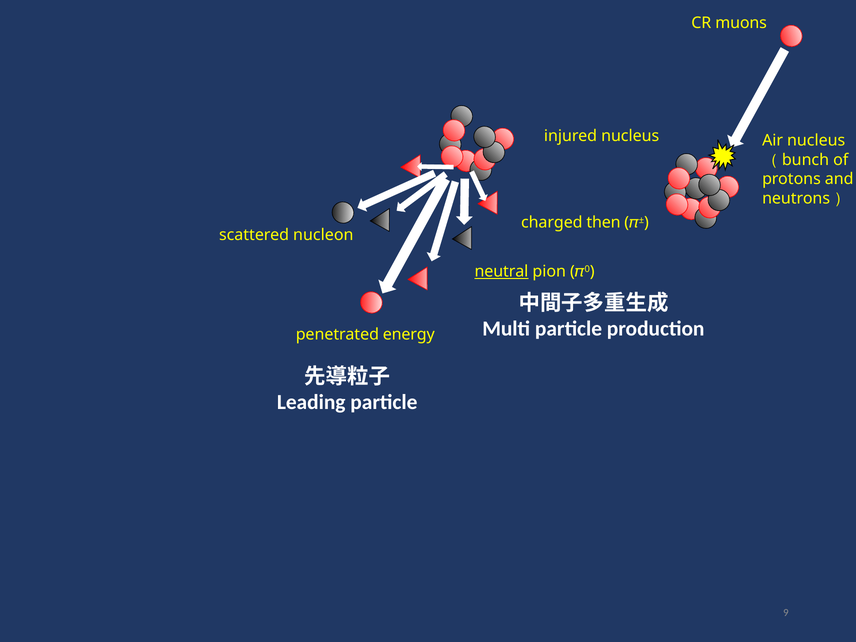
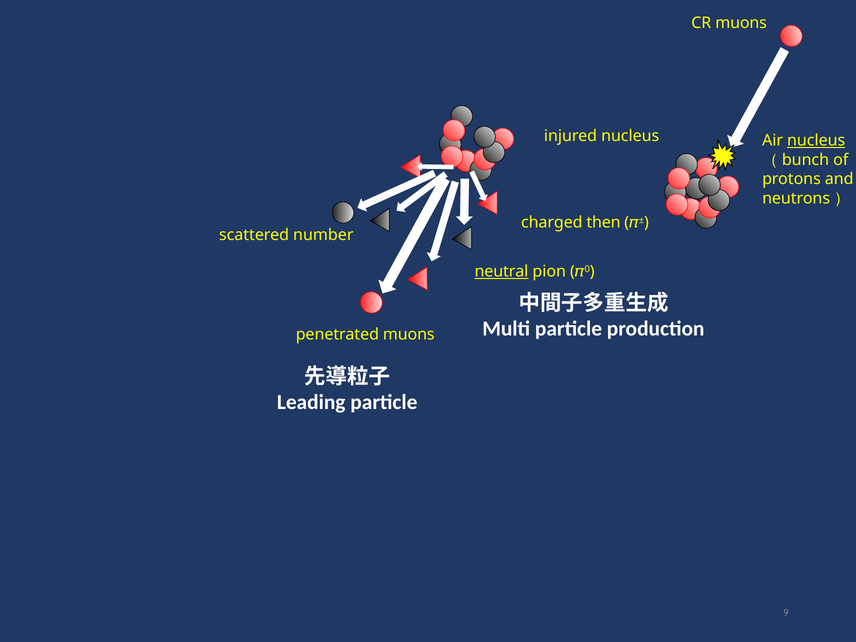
nucleus underline: none -> present (816, 141)
nucleon: nucleon -> number (323, 235)
penetrated energy: energy -> muons (409, 335)
